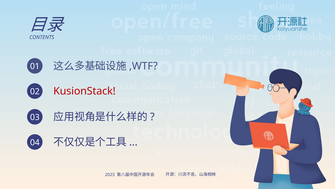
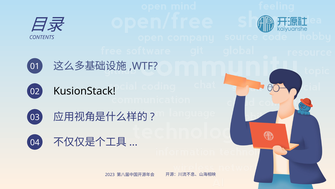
KusionStack colour: red -> black (84, 91)
